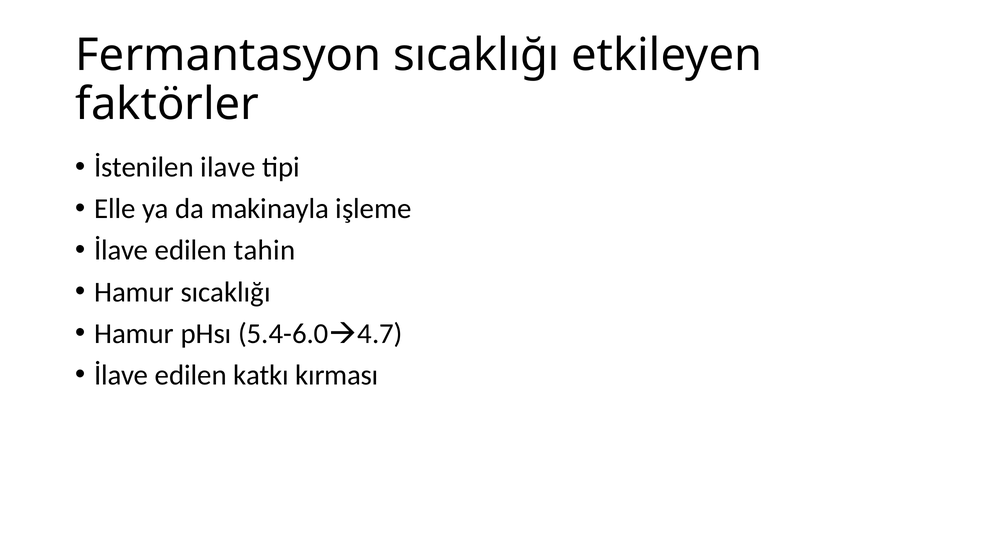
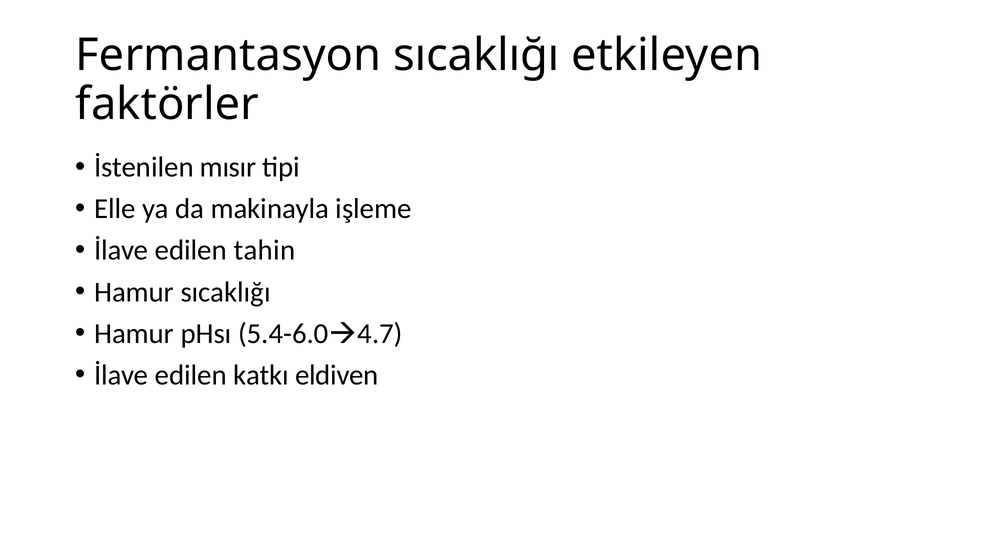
ilave: ilave -> mısır (228, 167)
kırması: kırması -> eldiven (337, 375)
